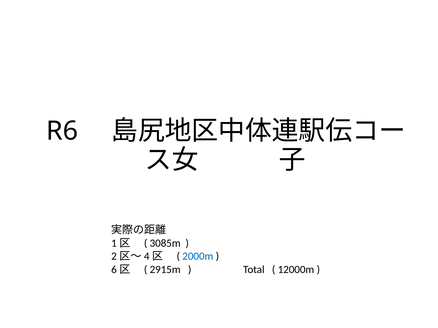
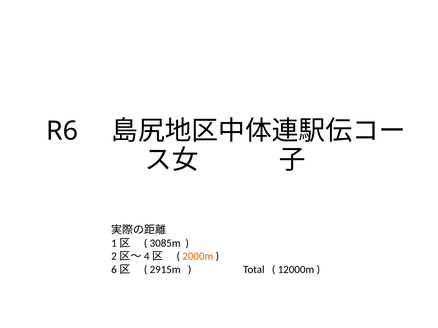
2000m colour: blue -> orange (198, 257)
